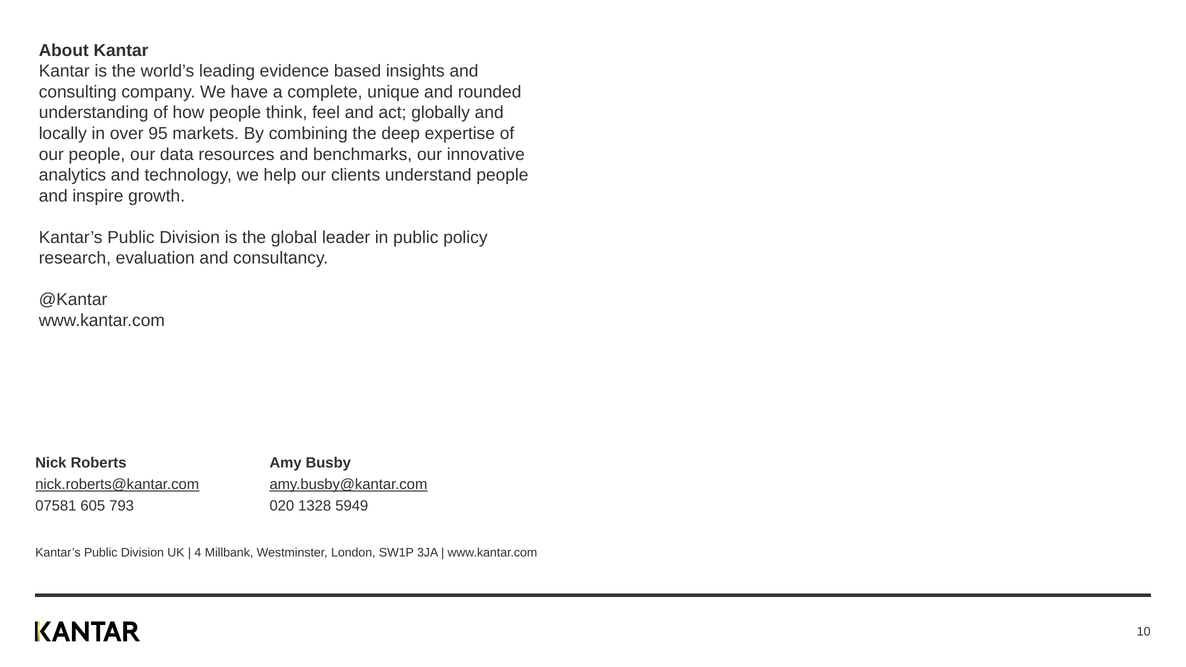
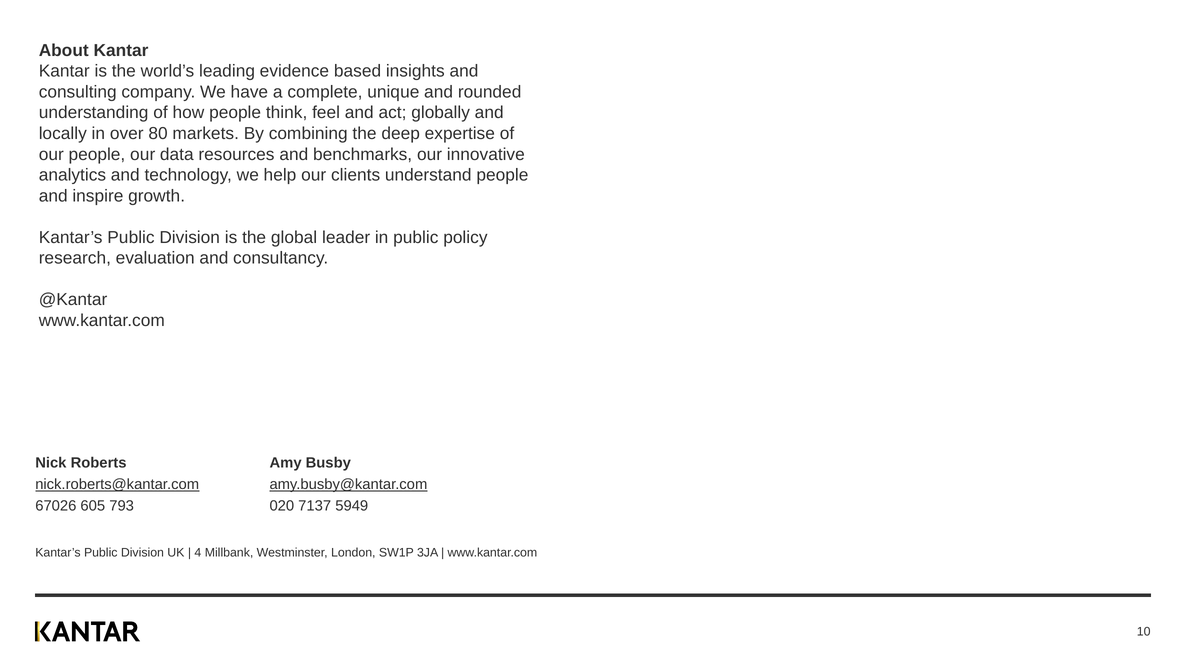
95: 95 -> 80 (158, 134)
07581: 07581 -> 67026 (56, 506)
1328: 1328 -> 7137 (315, 506)
